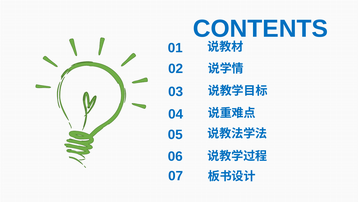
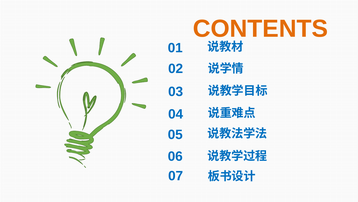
CONTENTS colour: blue -> orange (260, 29)
